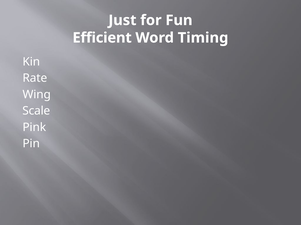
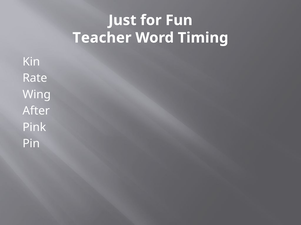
Efficient: Efficient -> Teacher (102, 38)
Scale: Scale -> After (36, 111)
